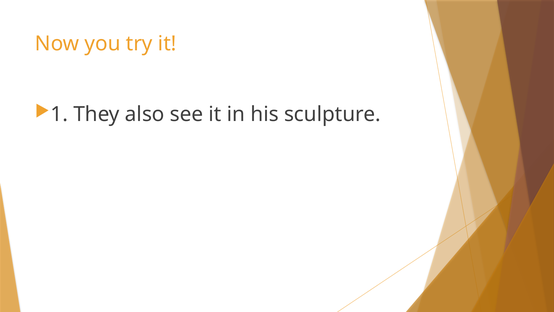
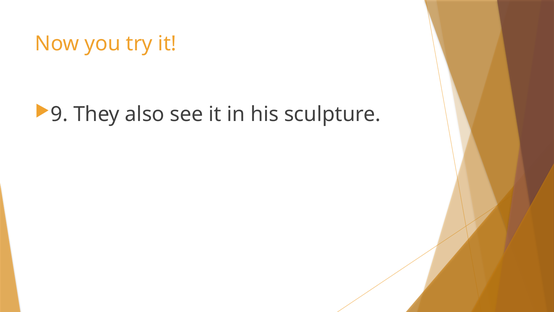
1: 1 -> 9 (59, 114)
